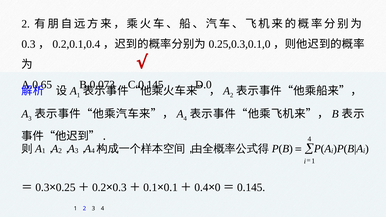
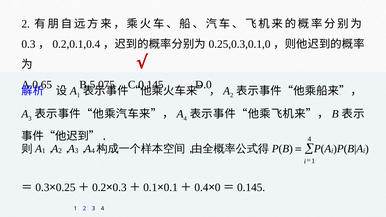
B.0.073: B.0.073 -> B.5.075 (97, 85)
